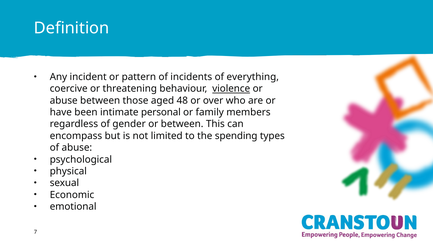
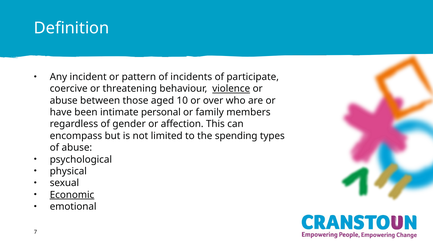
everything: everything -> participate (253, 77)
48: 48 -> 10 (182, 100)
or between: between -> affection (182, 124)
Economic underline: none -> present (72, 195)
